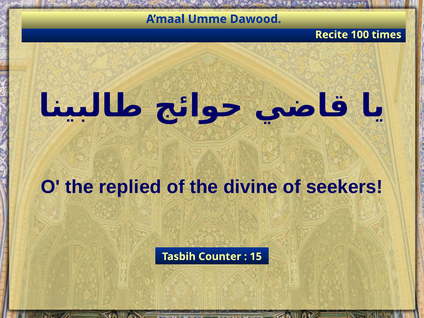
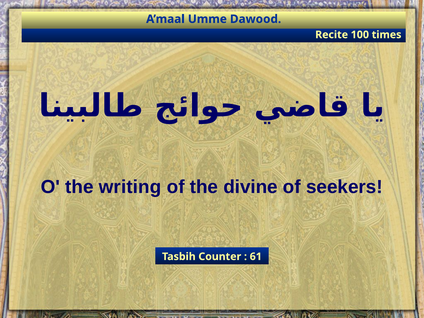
replied: replied -> writing (130, 187)
15: 15 -> 61 (256, 257)
